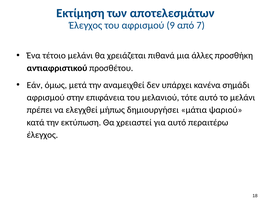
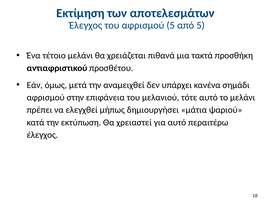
αφρισμού 9: 9 -> 5 (171, 25)
από 7: 7 -> 5 (201, 25)
άλλες: άλλες -> τακτά (202, 56)
